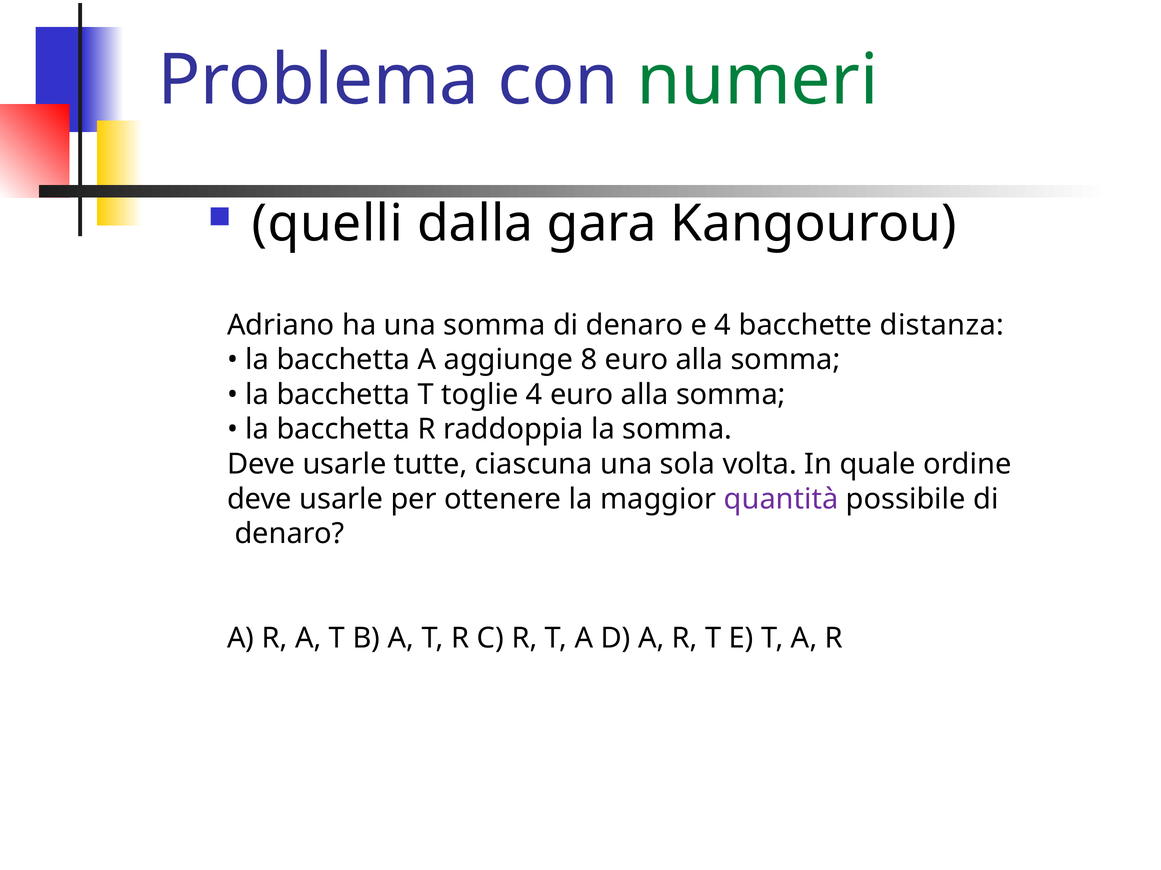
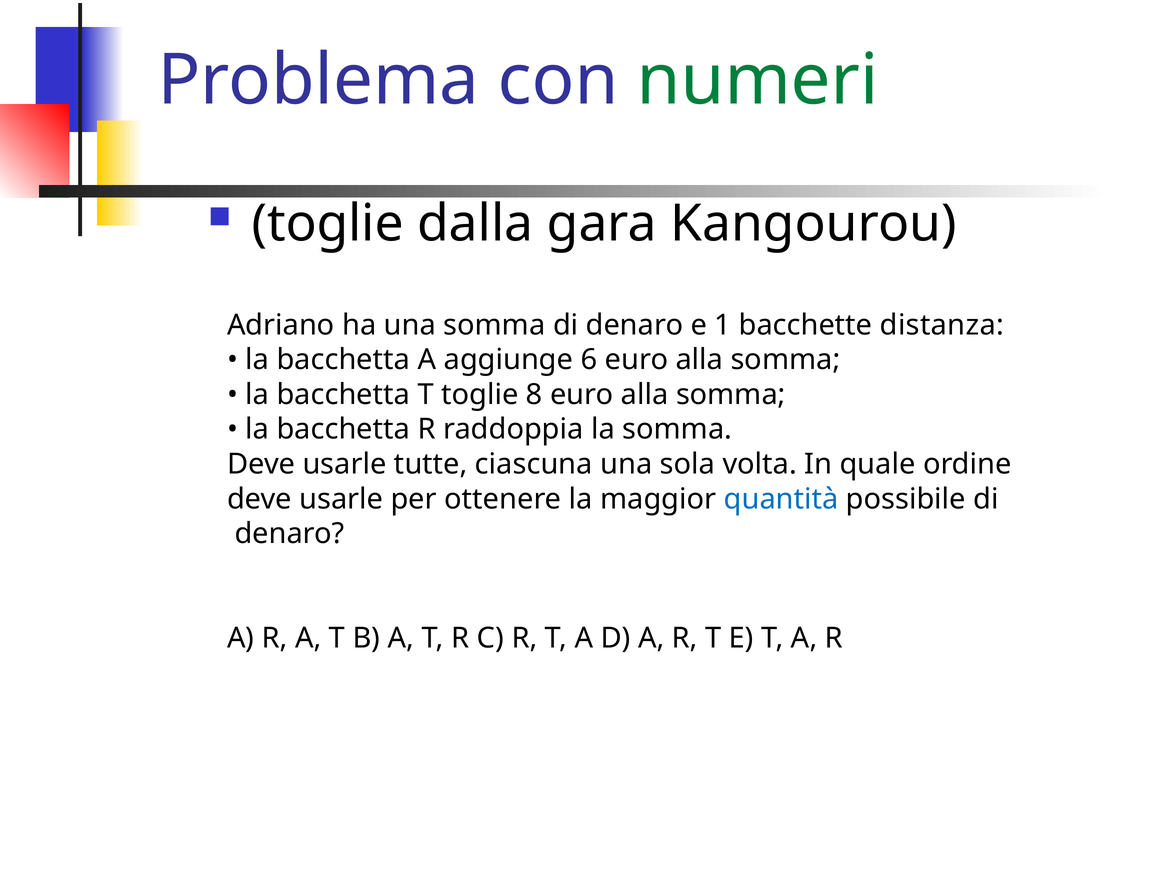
quelli: quelli -> toglie (328, 224)
e 4: 4 -> 1 (723, 325)
8: 8 -> 6 (589, 360)
toglie 4: 4 -> 8 (534, 395)
quantità colour: purple -> blue (781, 499)
